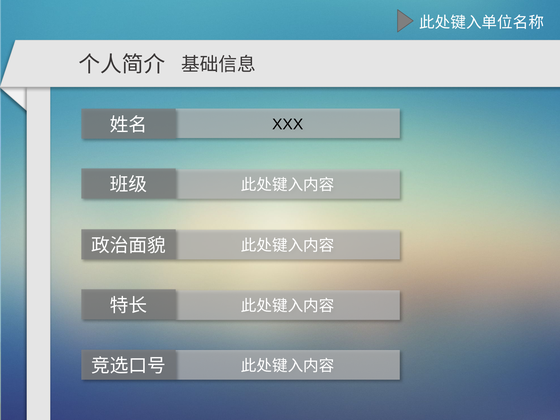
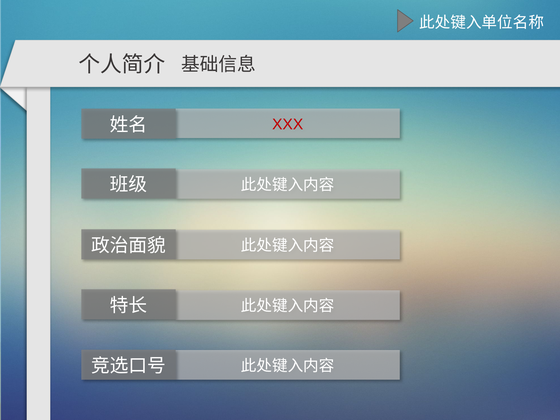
XXX colour: black -> red (288, 124)
